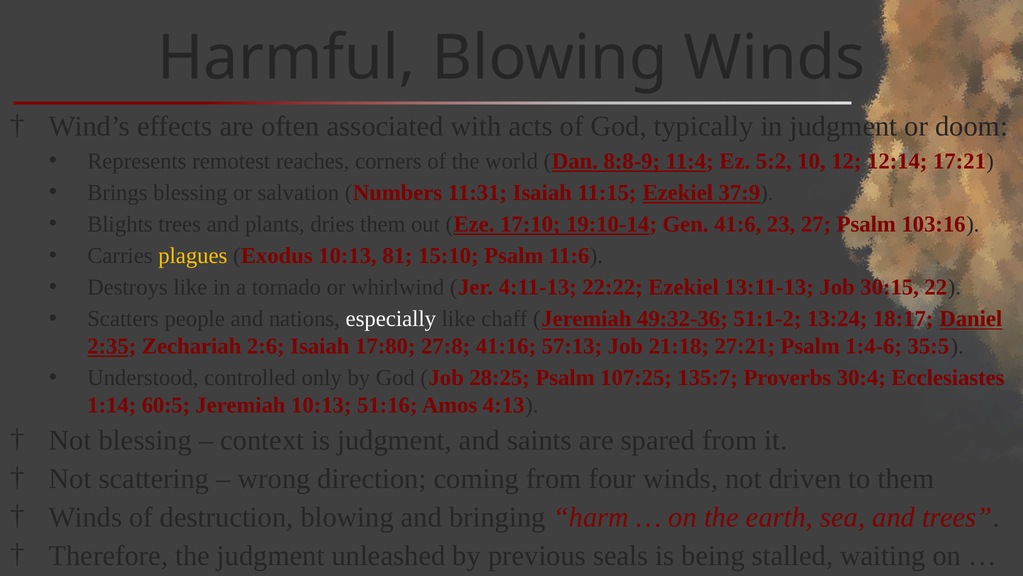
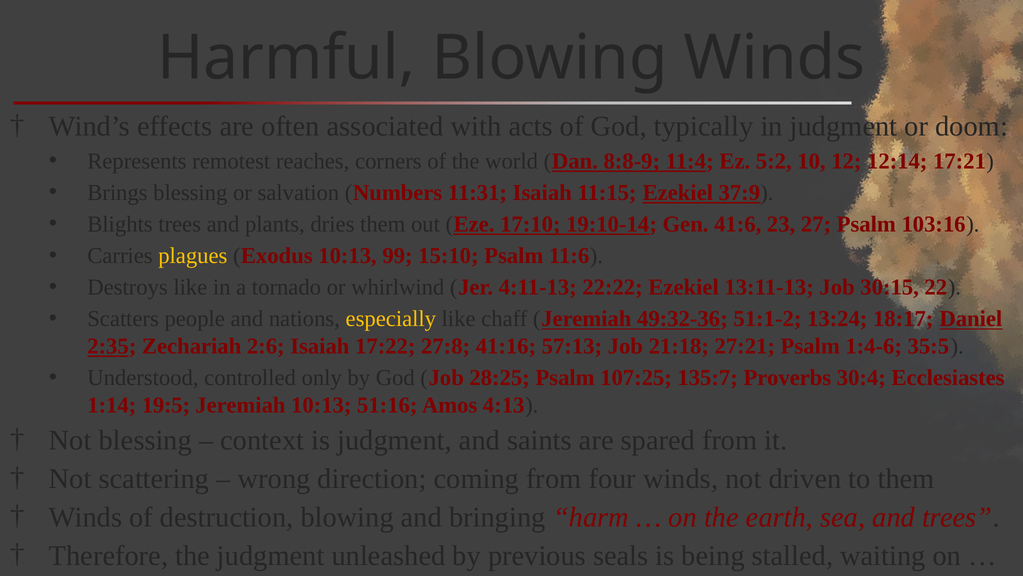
81: 81 -> 99 (398, 256)
especially colour: white -> yellow (391, 319)
17:80: 17:80 -> 17:22 (385, 346)
60:5: 60:5 -> 19:5 (166, 405)
